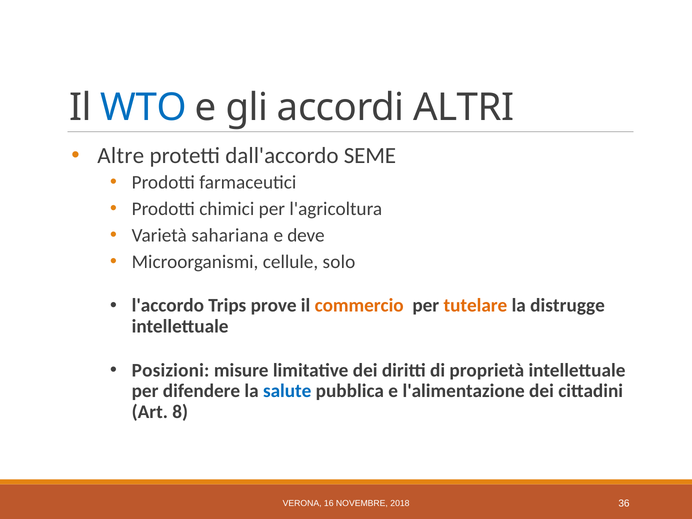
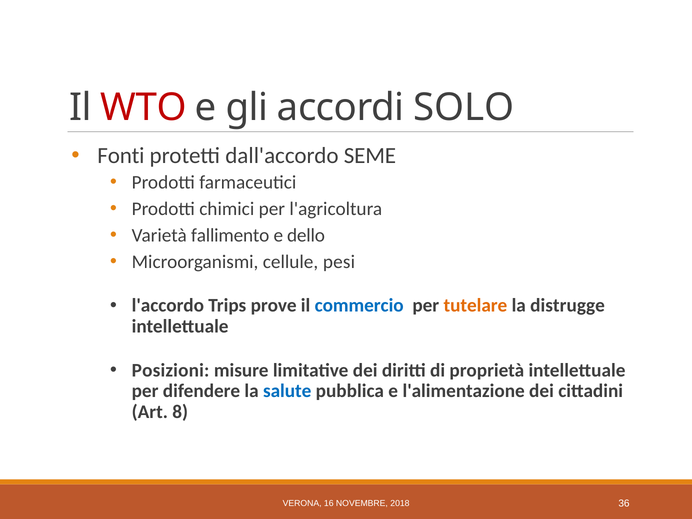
WTO colour: blue -> red (143, 107)
ALTRI: ALTRI -> SOLO (464, 107)
Altre: Altre -> Fonti (121, 155)
sahariana: sahariana -> fallimento (230, 235)
deve: deve -> dello (306, 235)
solo: solo -> pesi (339, 262)
commercio colour: orange -> blue (359, 306)
